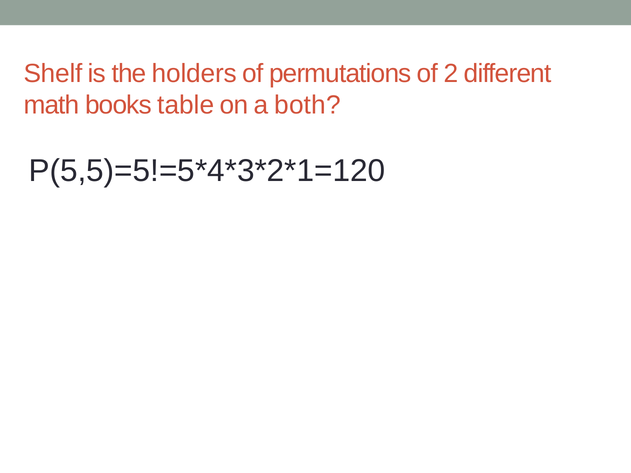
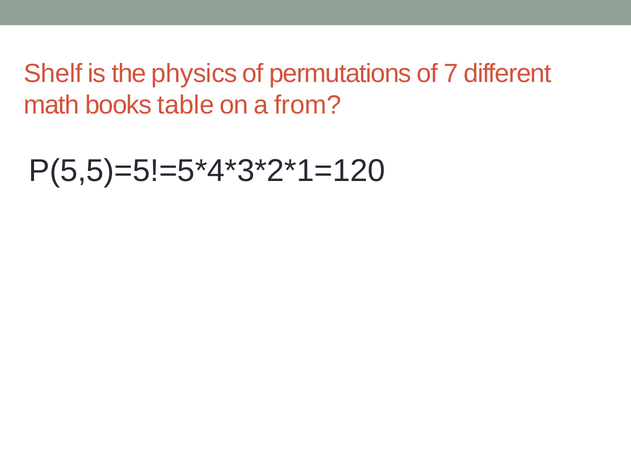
holders: holders -> physics (195, 74)
2: 2 -> 7 (451, 74)
both: both -> from (308, 105)
